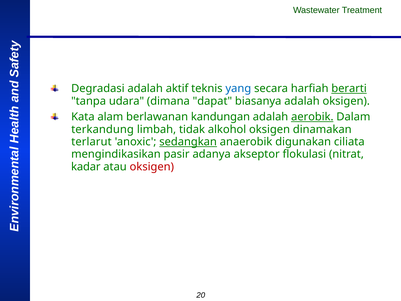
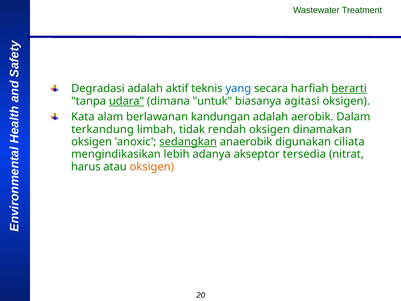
udara underline: none -> present (126, 101)
dapat: dapat -> untuk (212, 101)
biasanya adalah: adalah -> agitasi (302, 101)
aerobik underline: present -> none (312, 117)
alkohol: alkohol -> rendah (227, 129)
terlarut: terlarut -> oksigen (92, 142)
pasir: pasir -> lebih (177, 154)
flokulasi: flokulasi -> tersedia (304, 154)
kadar: kadar -> harus (86, 167)
oksigen colour: red -> orange (152, 167)
